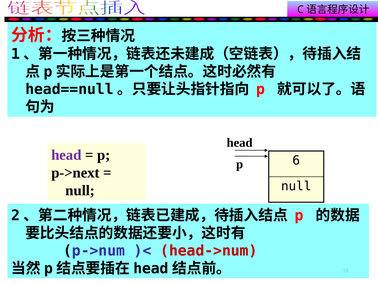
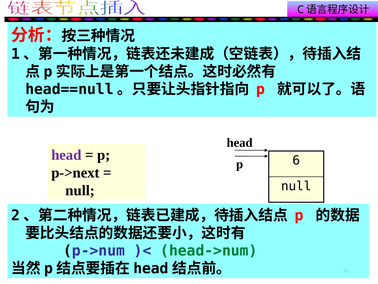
head->num colour: red -> green (209, 250)
